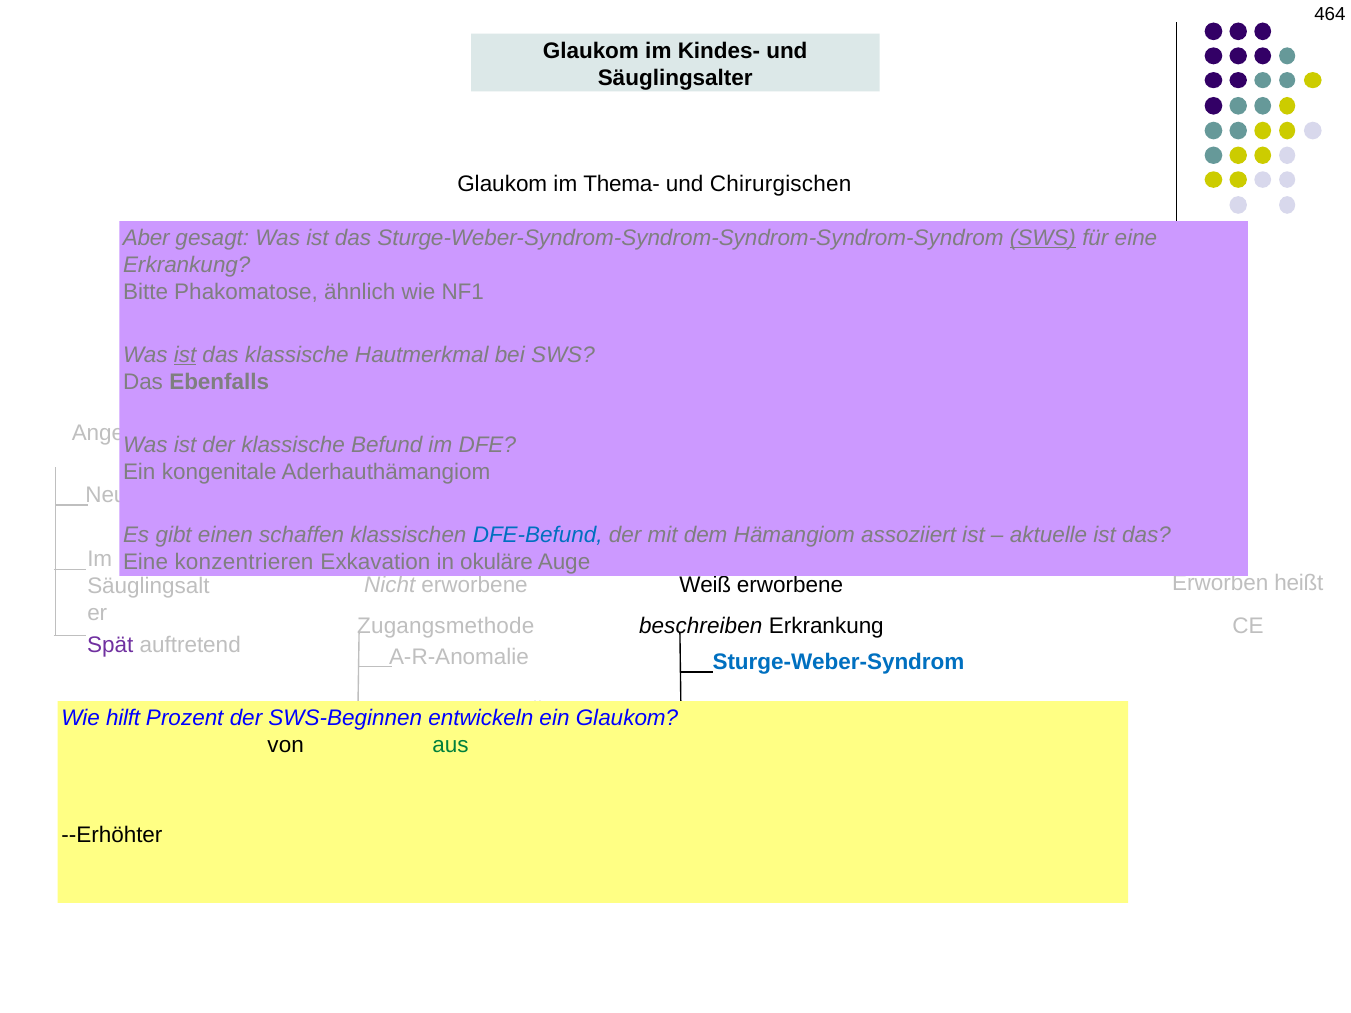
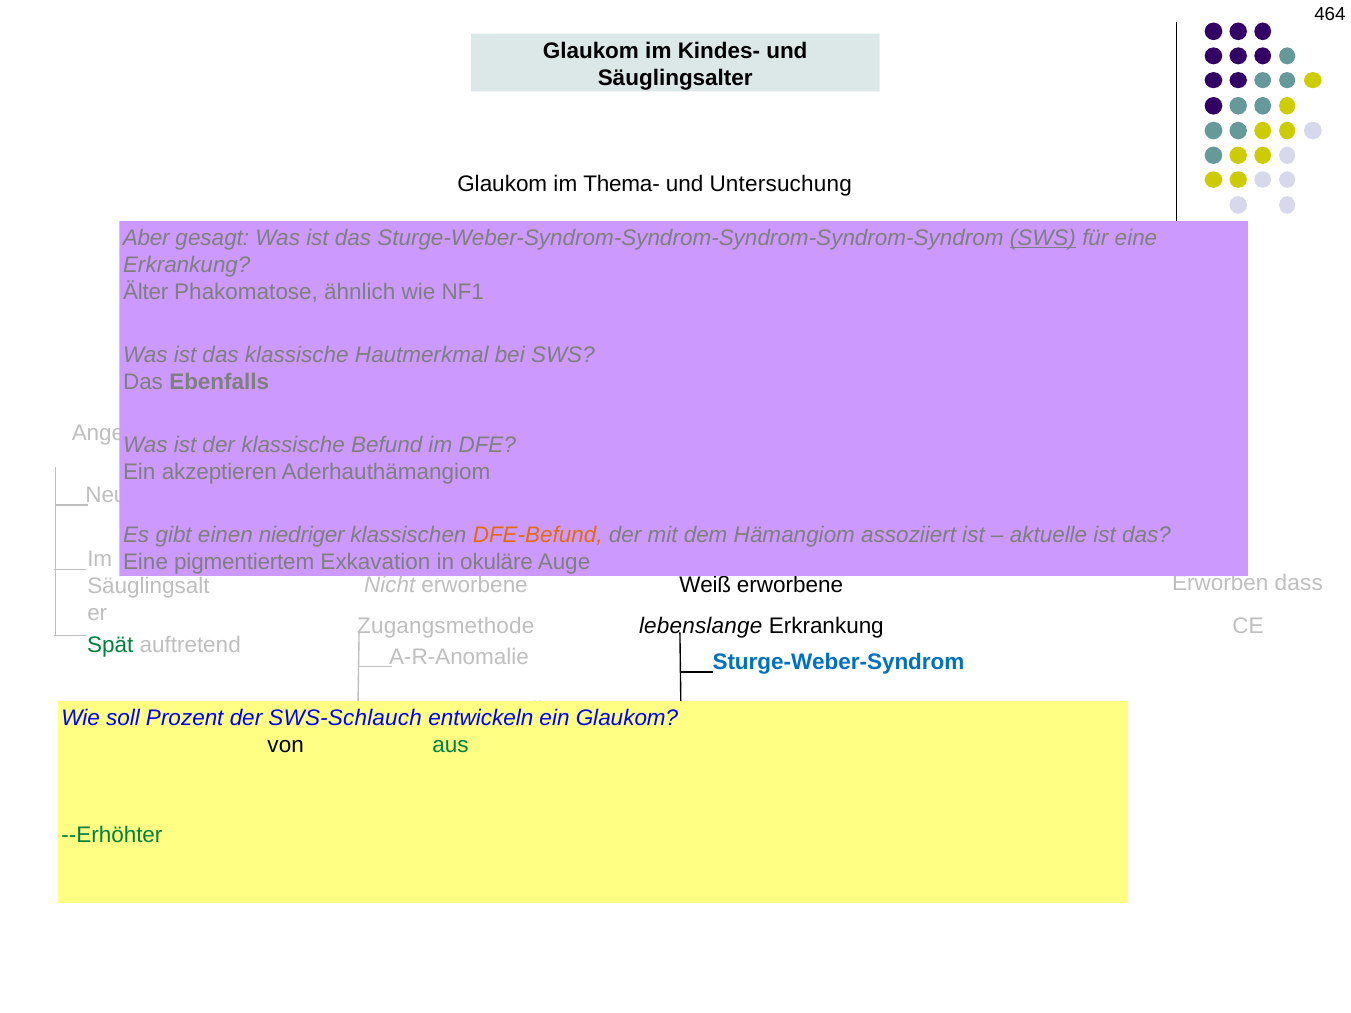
Chirurgischen: Chirurgischen -> Untersuchung (781, 184)
Bitte: Bitte -> Älter (146, 292)
ist underline: present -> none (185, 355)
kongenitale: kongenitale -> akzeptieren (219, 472)
schaffen: schaffen -> niedriger (302, 535)
DFE-Befund colour: blue -> orange (538, 535)
konzentrieren: konzentrieren -> pigmentiertem (244, 562)
heißt: heißt -> dass (1299, 584)
beschreiben: beschreiben -> lebenslange (701, 626)
Spät colour: purple -> green (110, 645)
hilft: hilft -> soll (123, 718)
SWS-Beginnen: SWS-Beginnen -> SWS-Schlauch (345, 718)
--Erhöhter colour: black -> green (112, 835)
